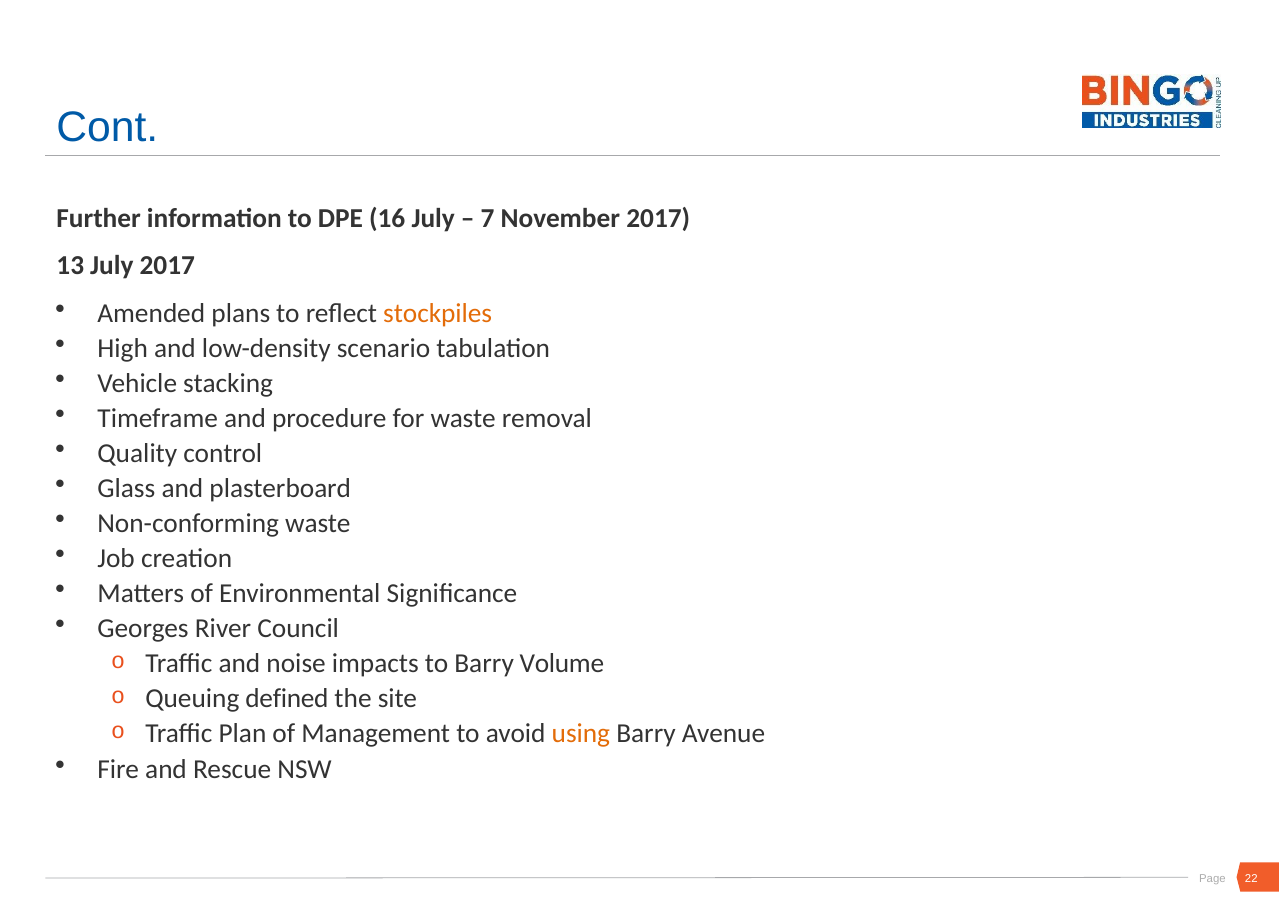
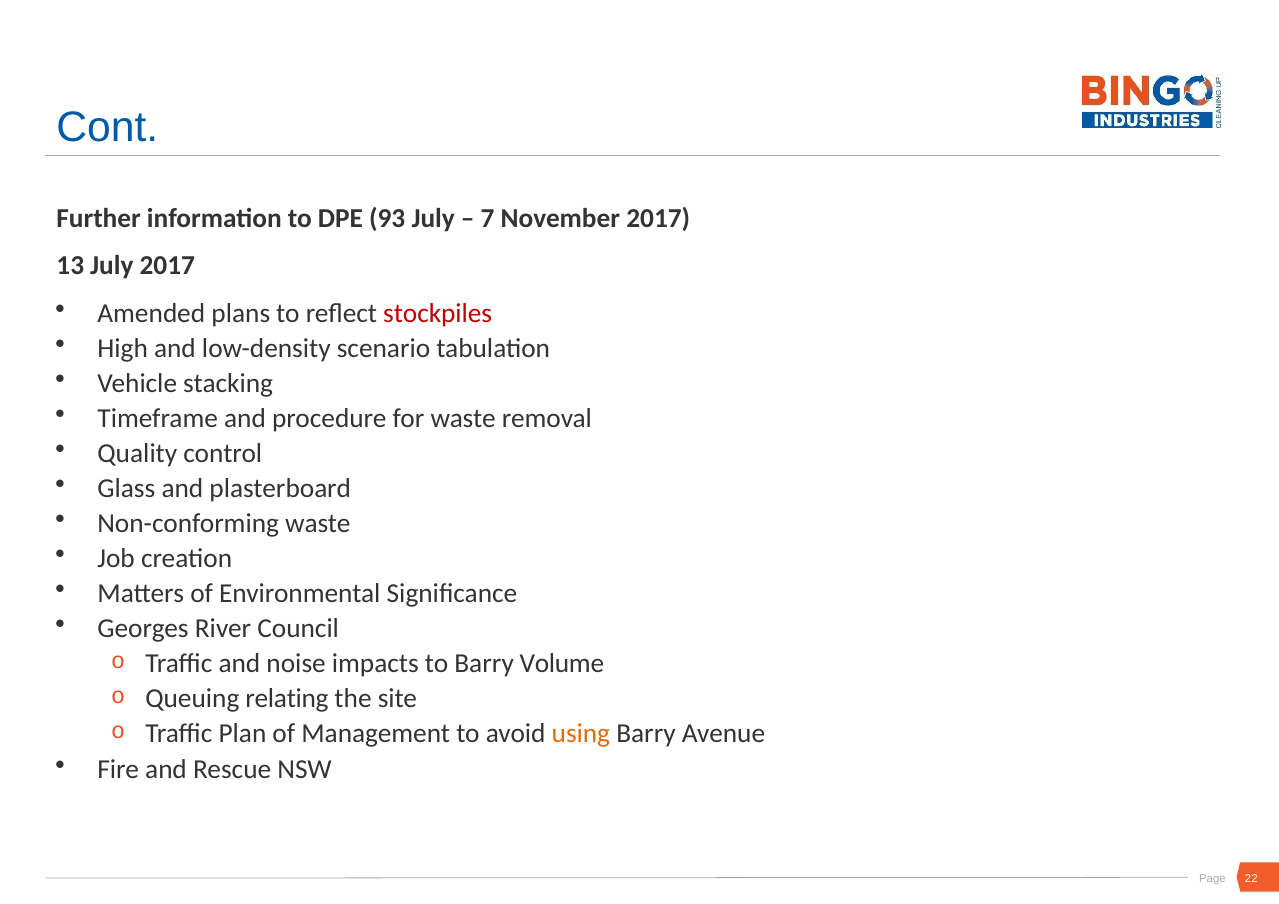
16: 16 -> 93 (387, 219)
stockpiles colour: orange -> red (438, 313)
defined: defined -> relating (287, 699)
